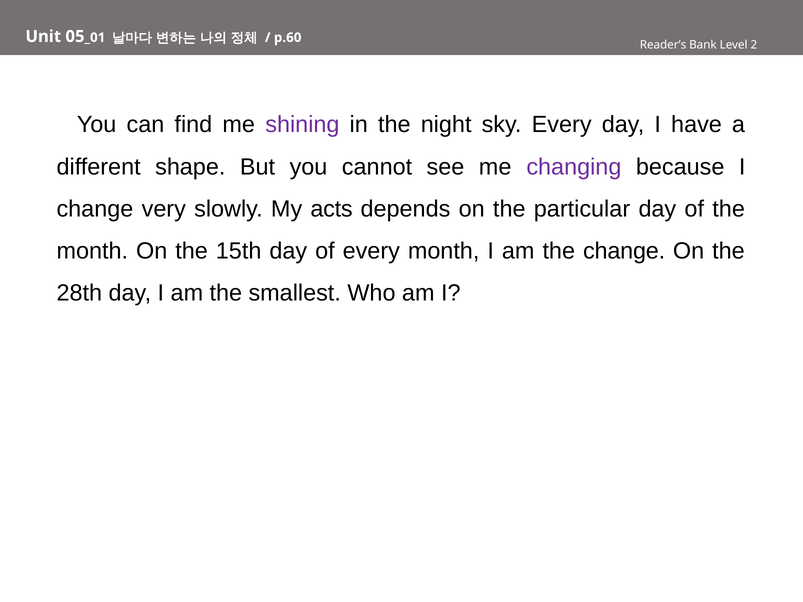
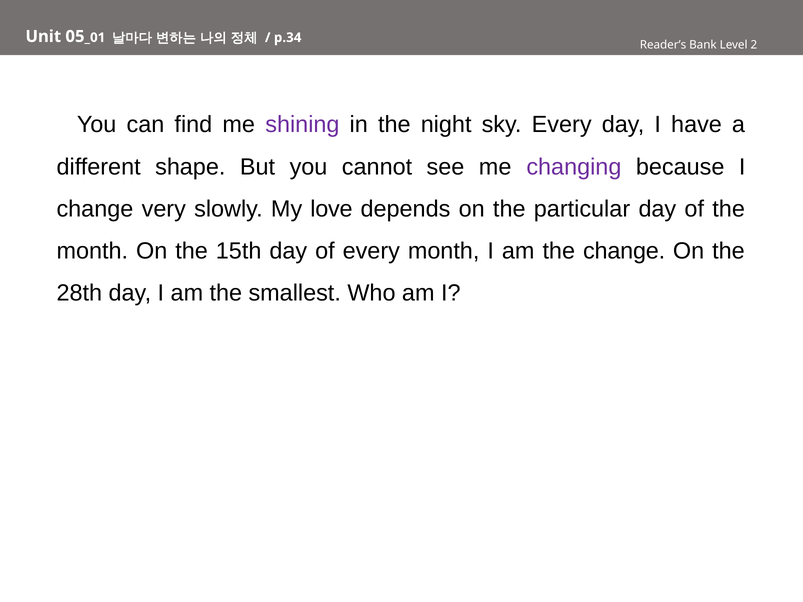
p.60: p.60 -> p.34 (288, 38)
acts: acts -> love (331, 209)
